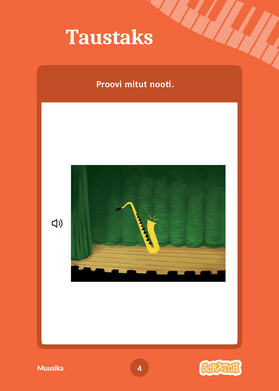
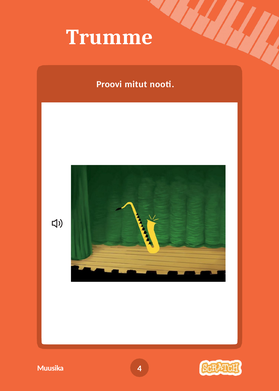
Taustaks: Taustaks -> Trumme (109, 37)
